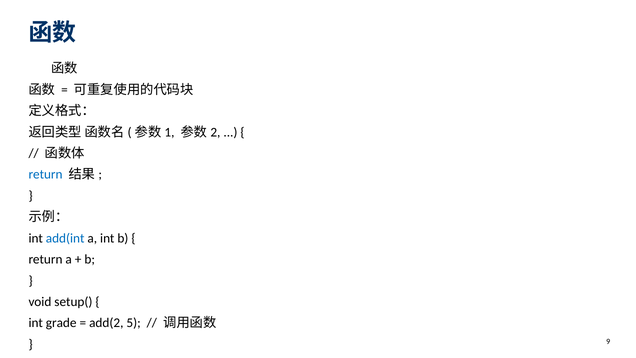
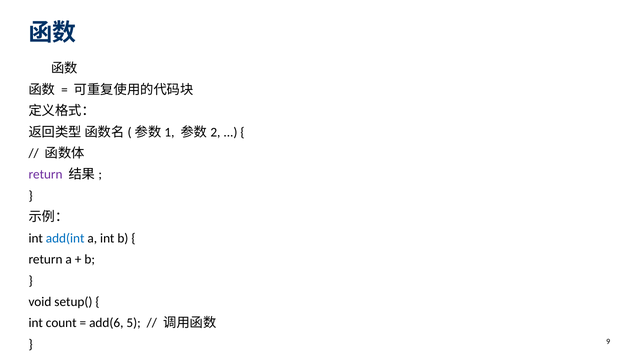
return colour: blue -> purple (46, 174)
grade: grade -> count (61, 323)
add(2: add(2 -> add(6 (106, 323)
